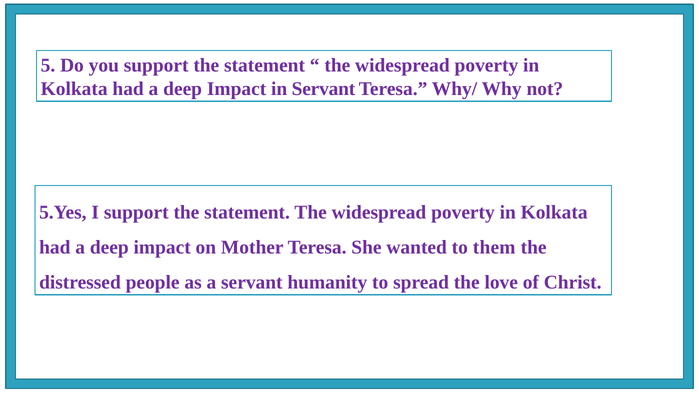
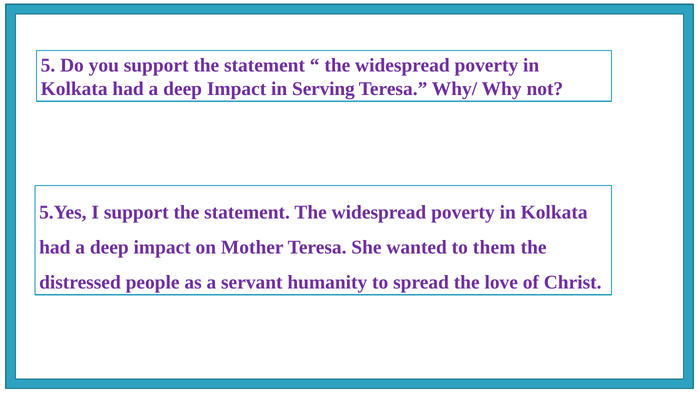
in Servant: Servant -> Serving (323, 89)
